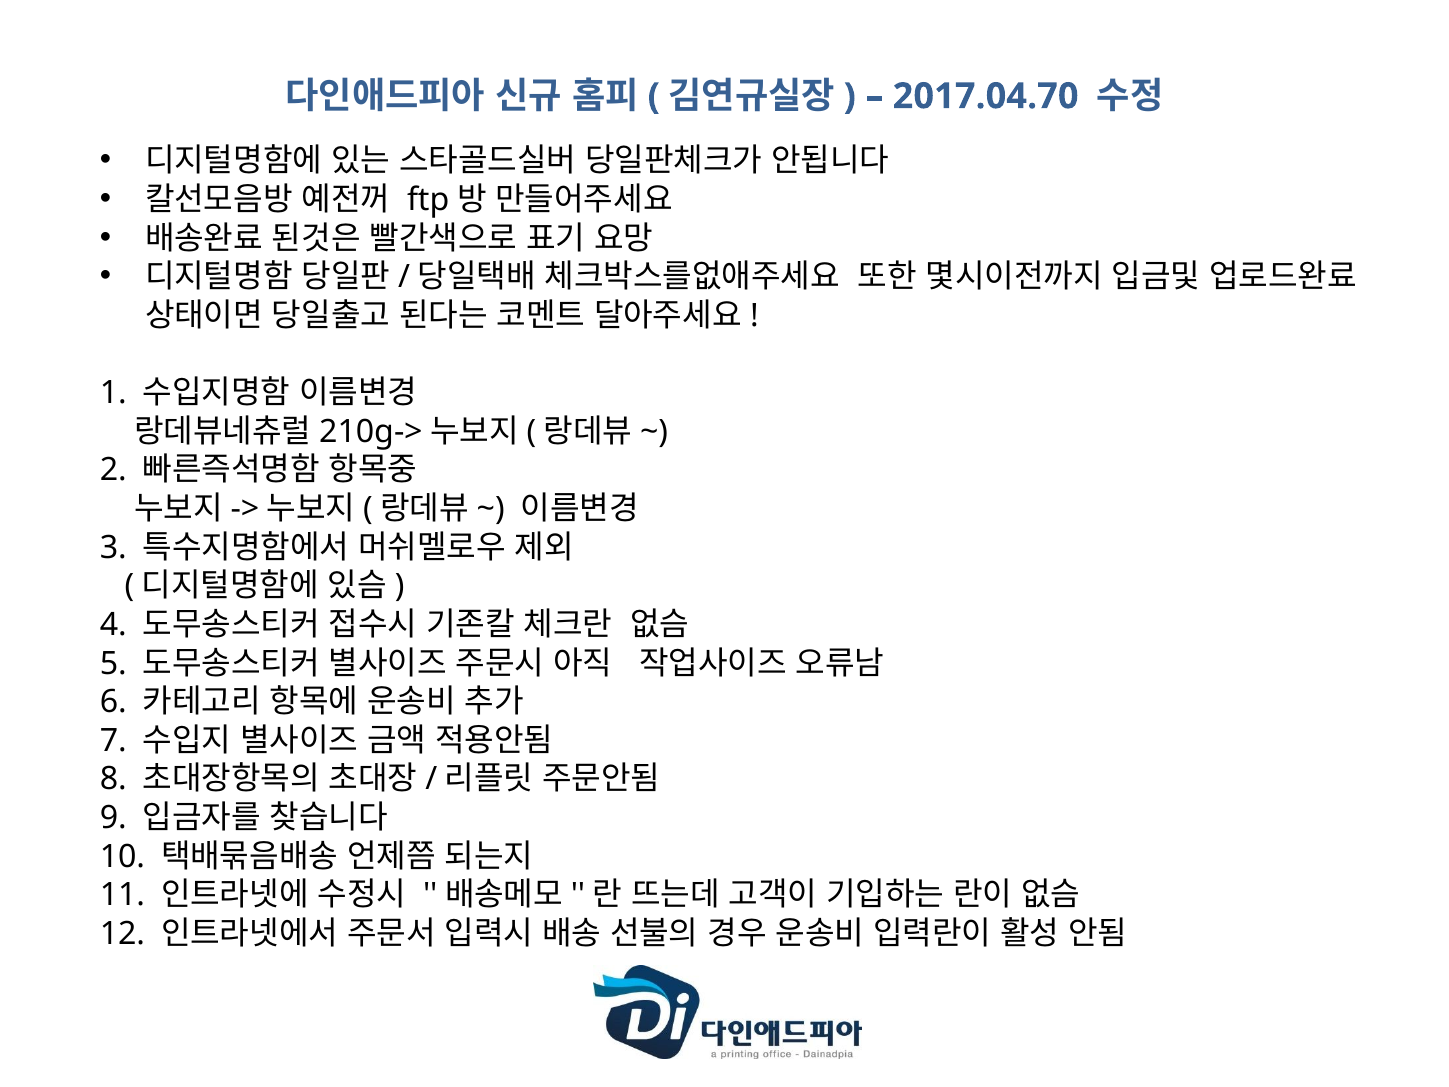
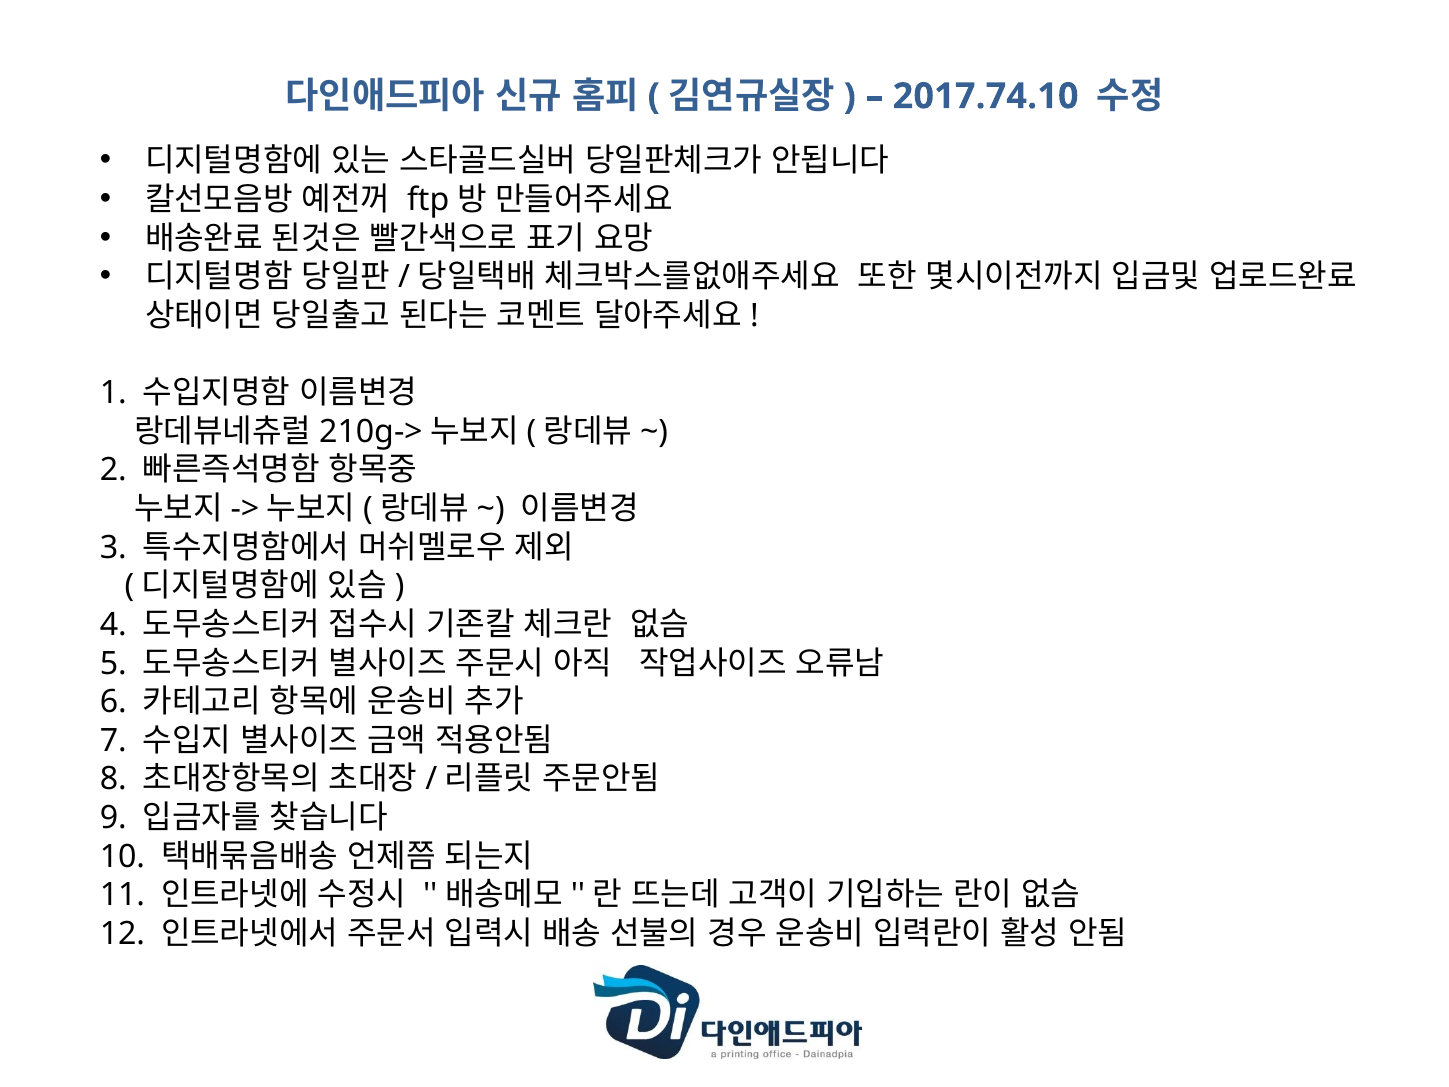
2017.04.70: 2017.04.70 -> 2017.74.10 (986, 96)
